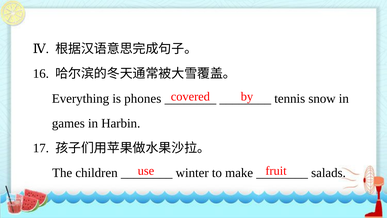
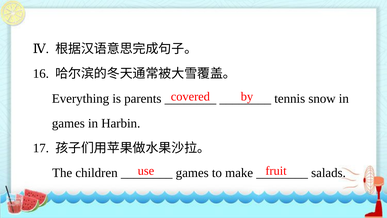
phones: phones -> parents (143, 98)
winter: winter -> games (192, 173)
